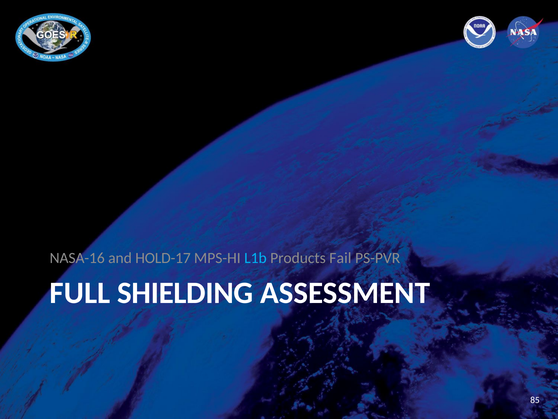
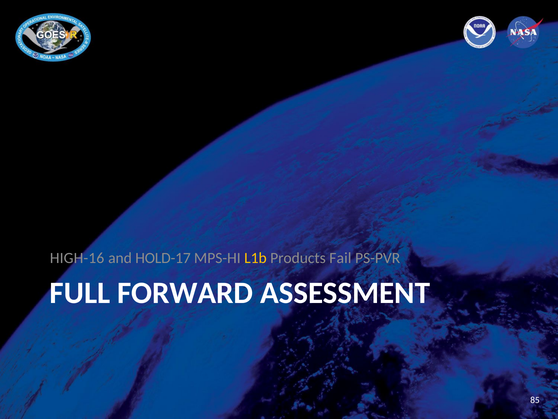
NASA-16: NASA-16 -> HIGH-16 (77, 258)
L1b colour: light blue -> yellow (255, 258)
SHIELDING: SHIELDING -> FORWARD (185, 292)
